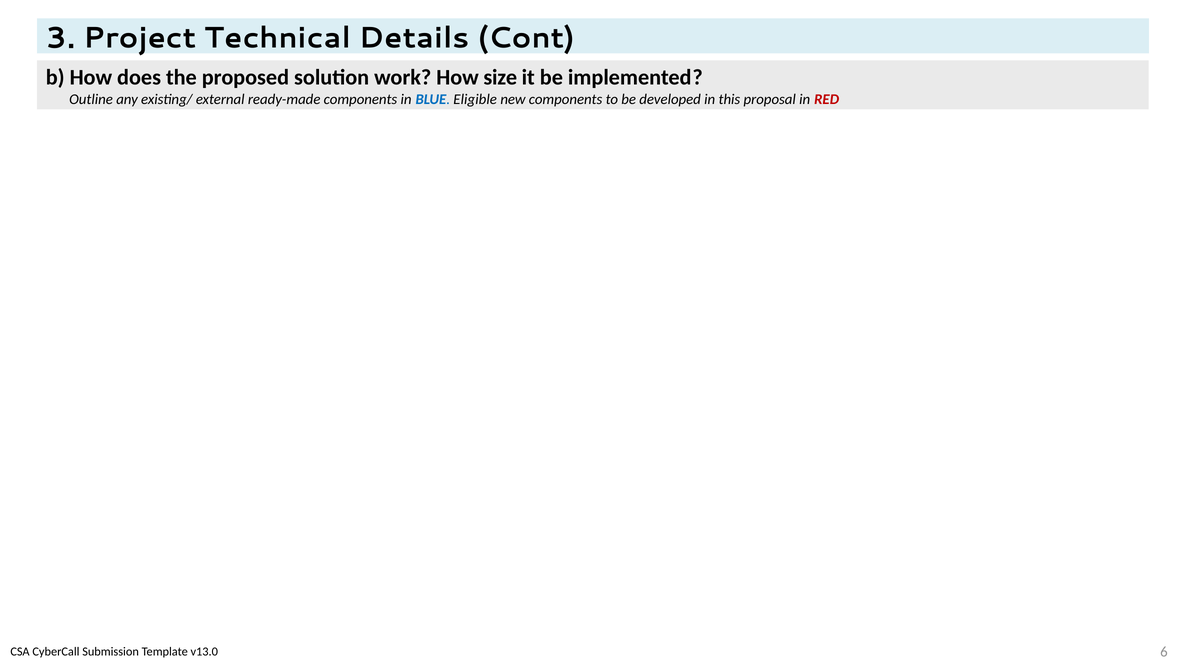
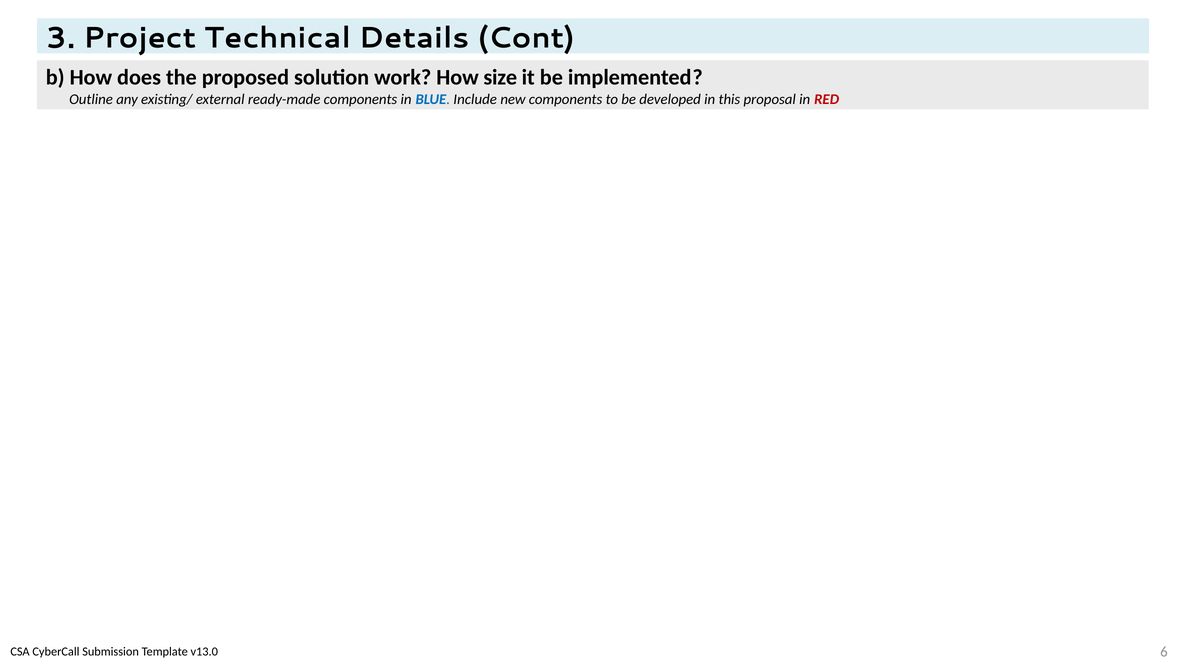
Eligible: Eligible -> Include (475, 99)
